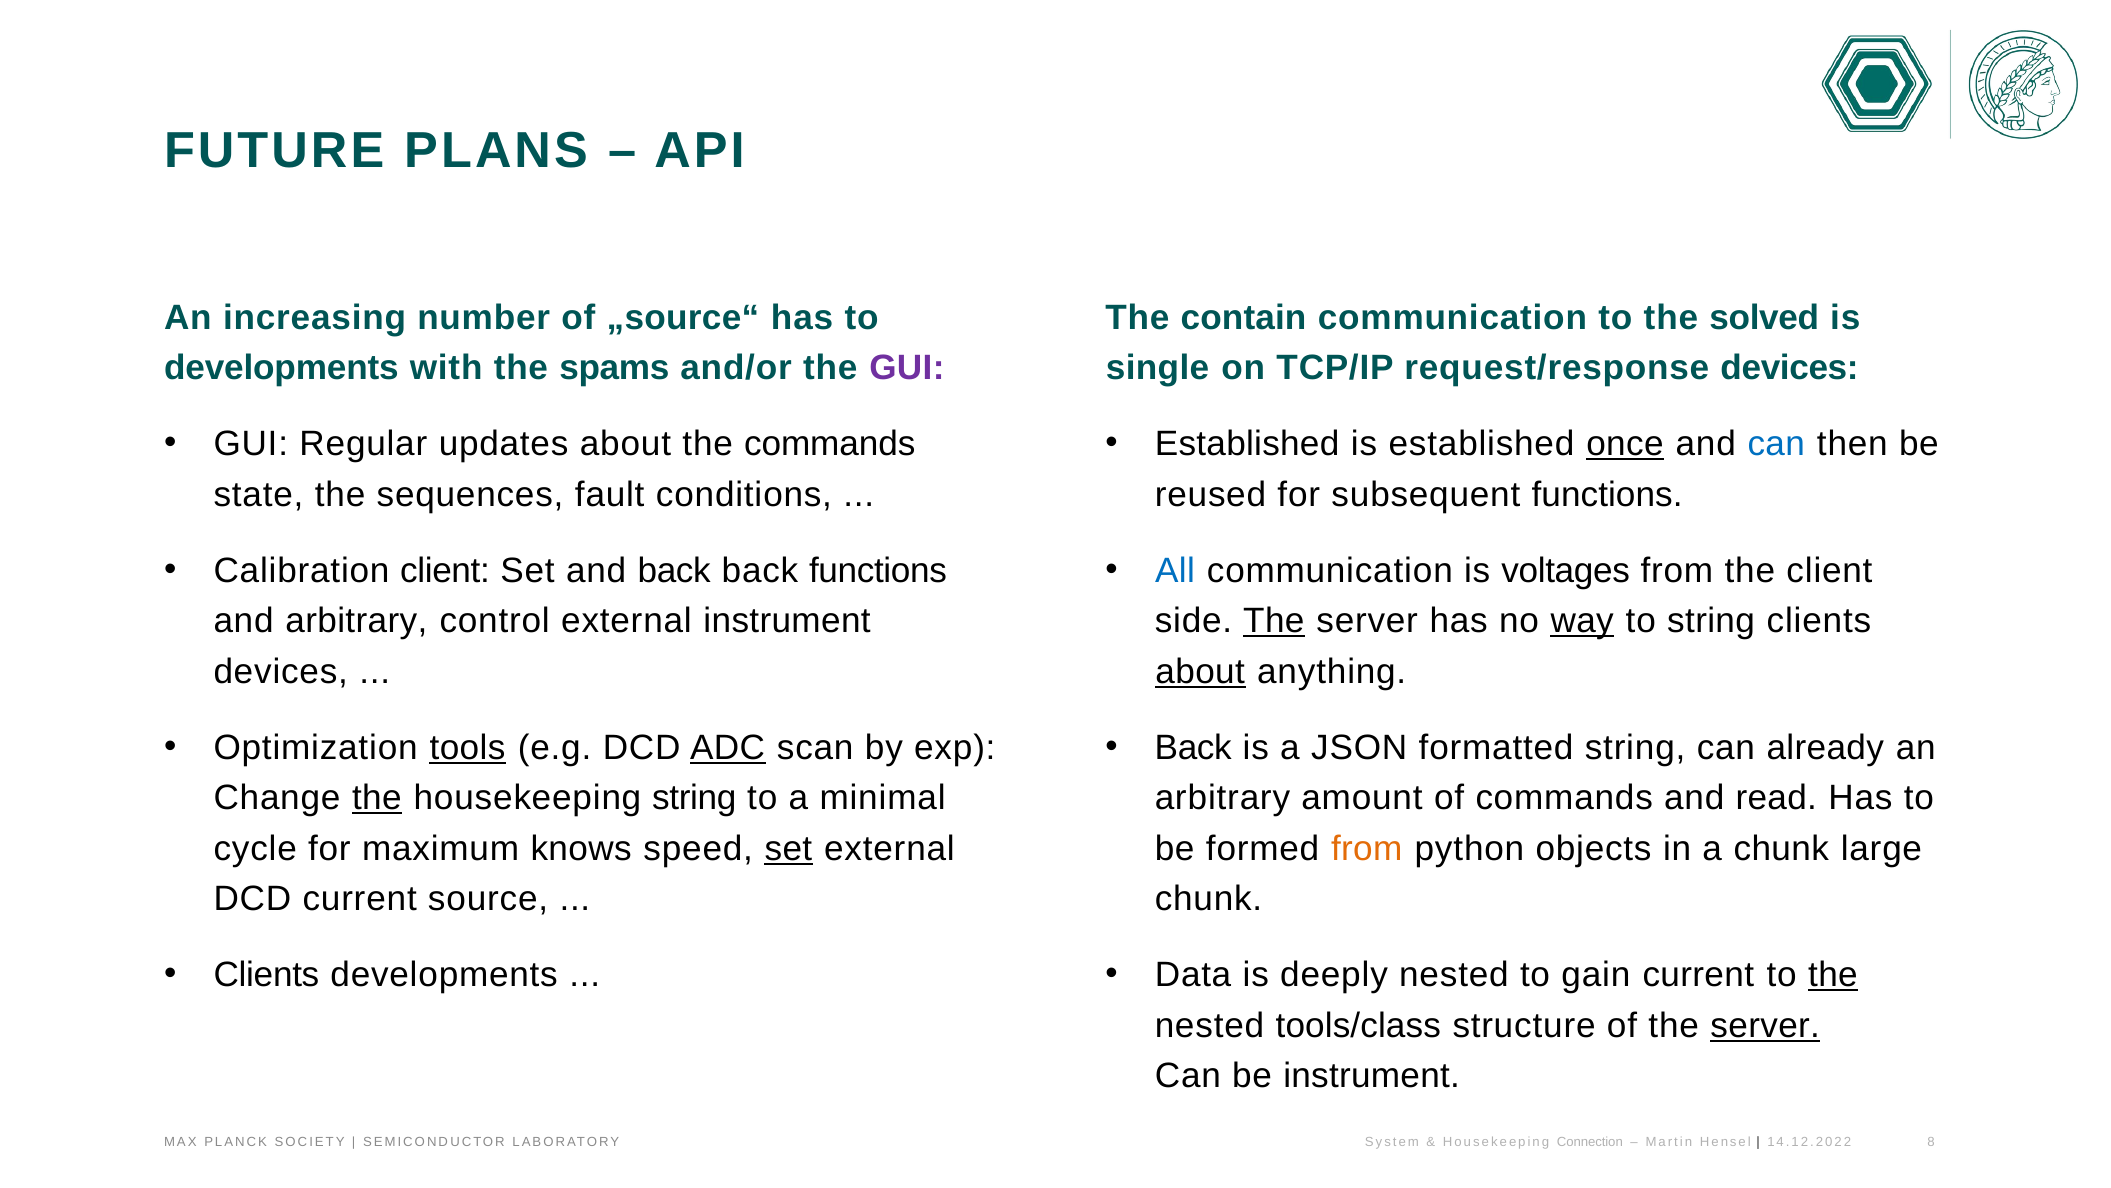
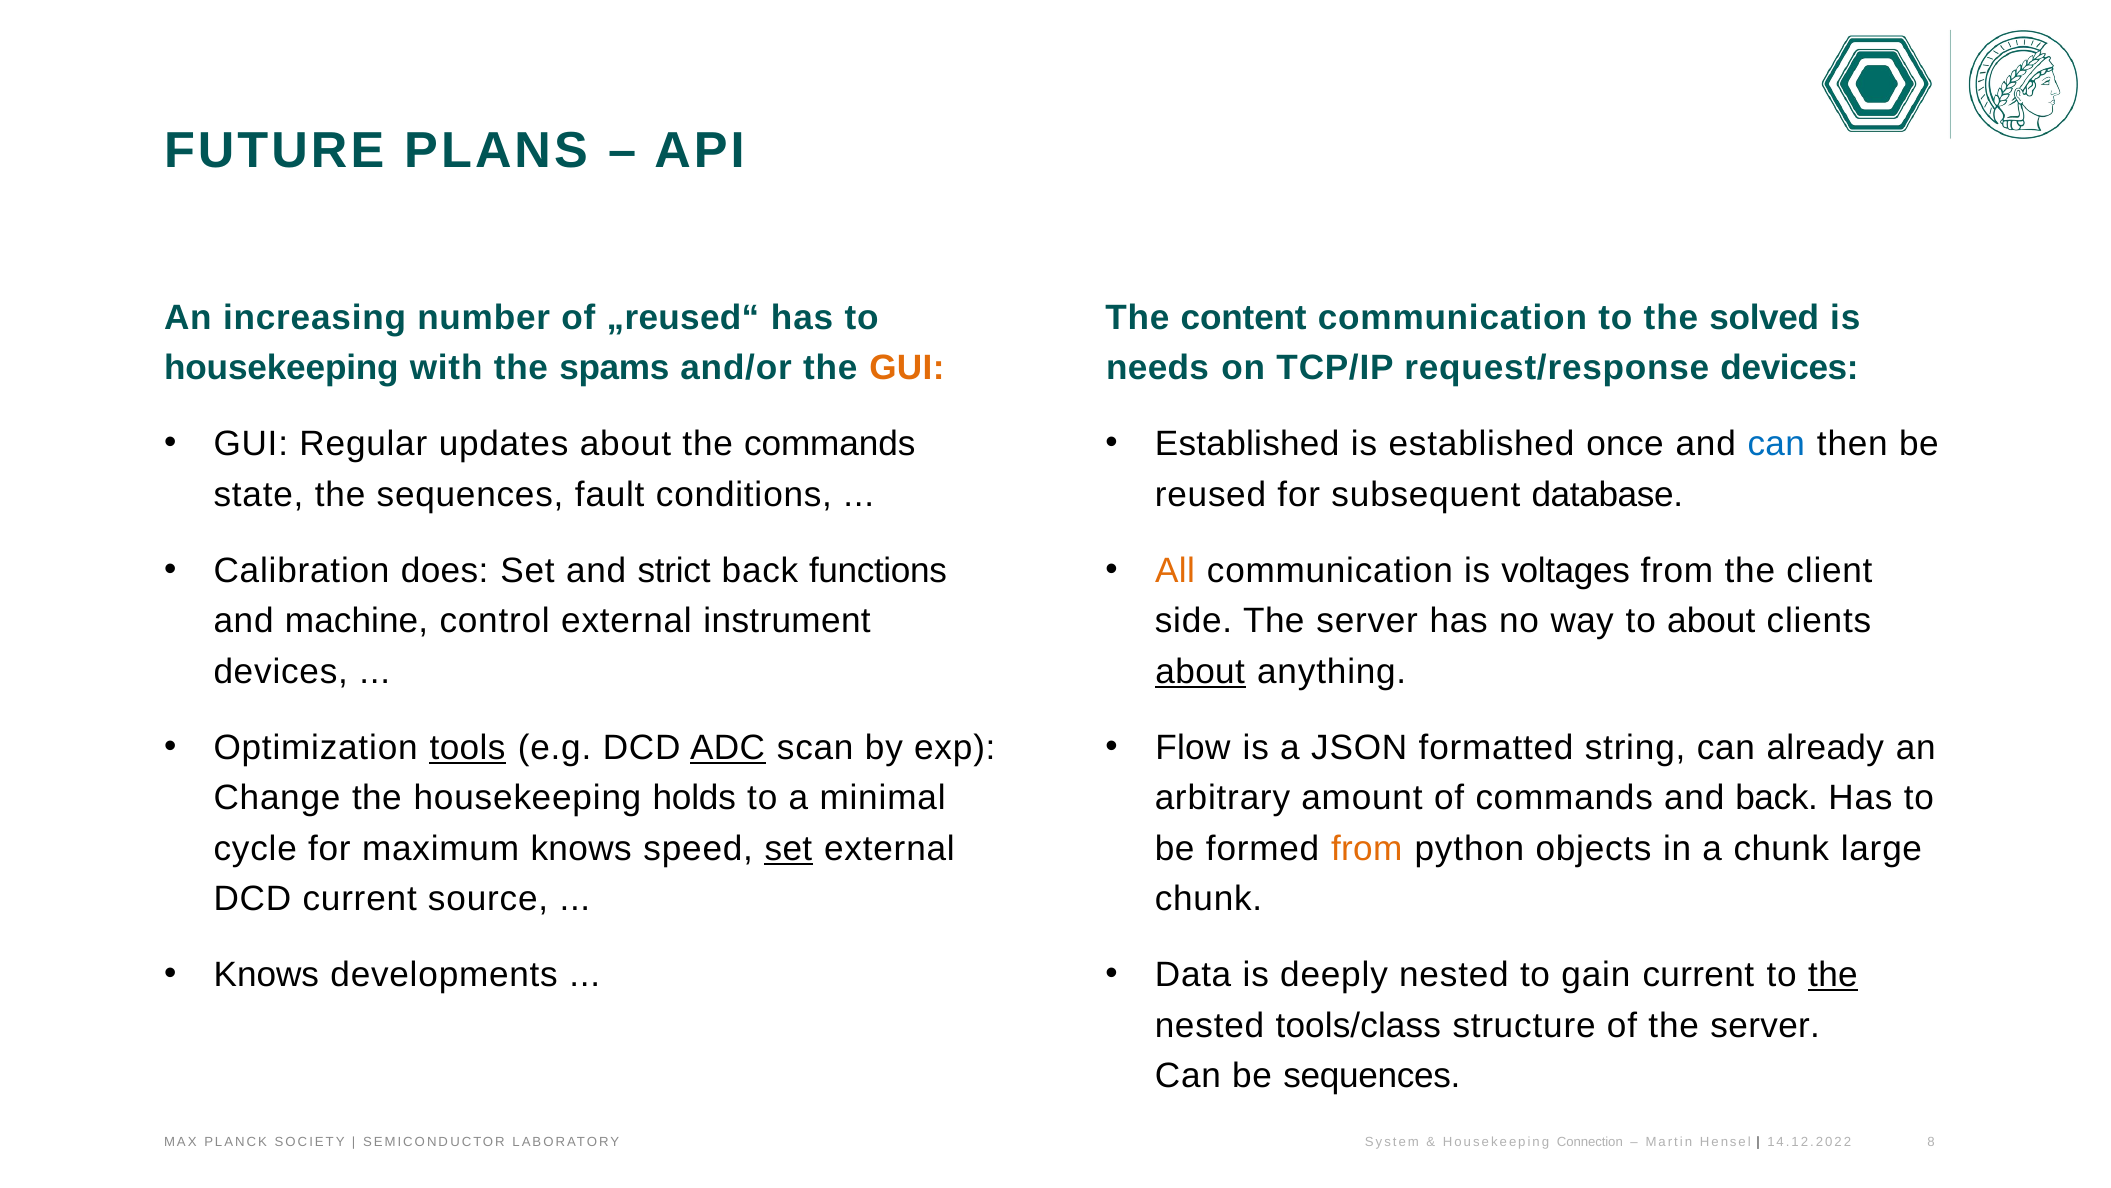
„source“: „source“ -> „reused“ (683, 317)
contain: contain -> content (1244, 317)
developments: developments -> housekeeping (281, 368)
GUI colour: purple -> orange (907, 368)
single: single -> needs (1158, 368)
once underline: present -> none (1625, 444)
subsequent functions: functions -> database (1607, 494)
Calibration client: client -> does (445, 570)
and back: back -> strict (674, 570)
All colour: blue -> orange (1175, 570)
and arbitrary: arbitrary -> machine (356, 621)
The underline: present -> none (1274, 621)
way underline: present -> none (1582, 621)
to string: string -> about (1711, 621)
Back: Back -> Flow (1193, 747)
the underline: present -> none (377, 798)
housekeeping string: string -> holds (694, 798)
and read: read -> back (1777, 798)
Clients: Clients -> Knows (266, 975)
server underline: present -> none (1765, 1025)
be instrument: instrument -> sequences (1372, 1076)
